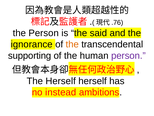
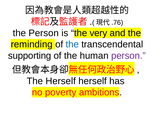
said: said -> very (98, 33)
ignorance: ignorance -> reminding (32, 44)
the colour: orange -> blue (72, 44)
instead: instead -> poverty (61, 92)
